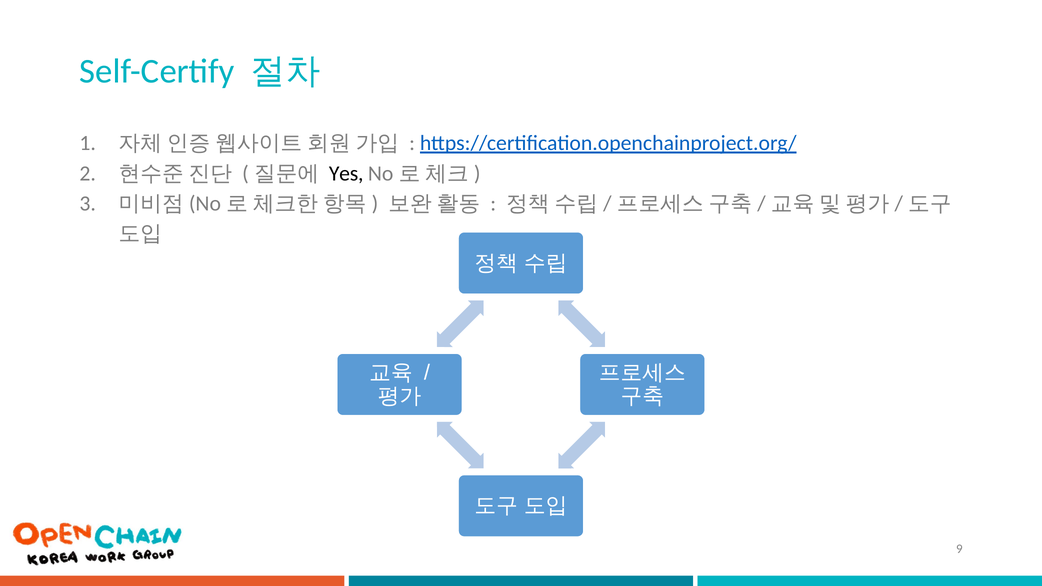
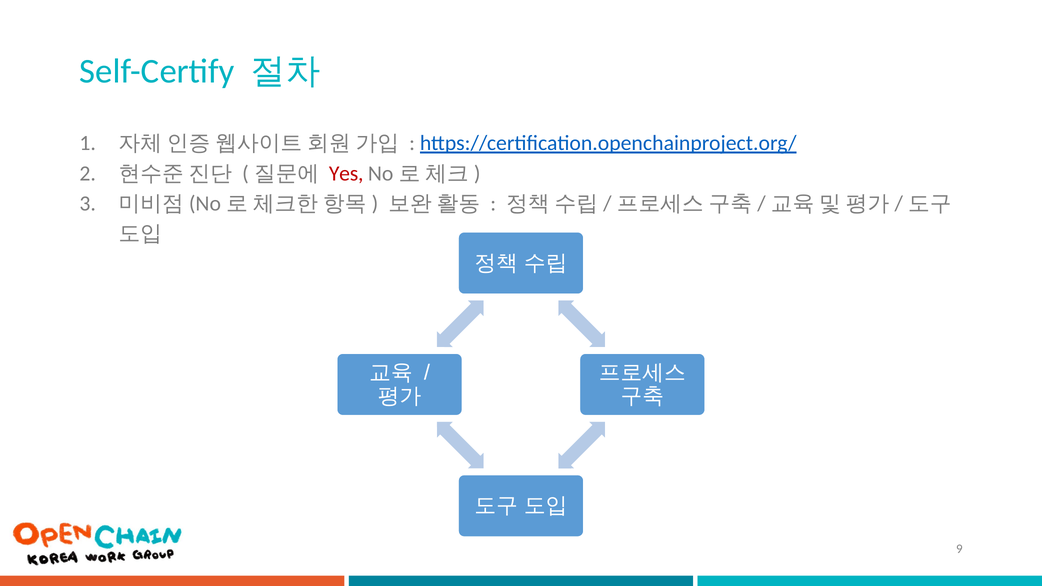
Yes colour: black -> red (346, 174)
